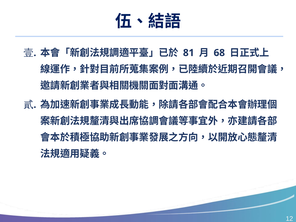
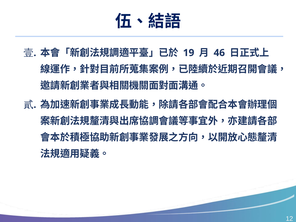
81: 81 -> 19 (189, 53)
68: 68 -> 46 (219, 53)
